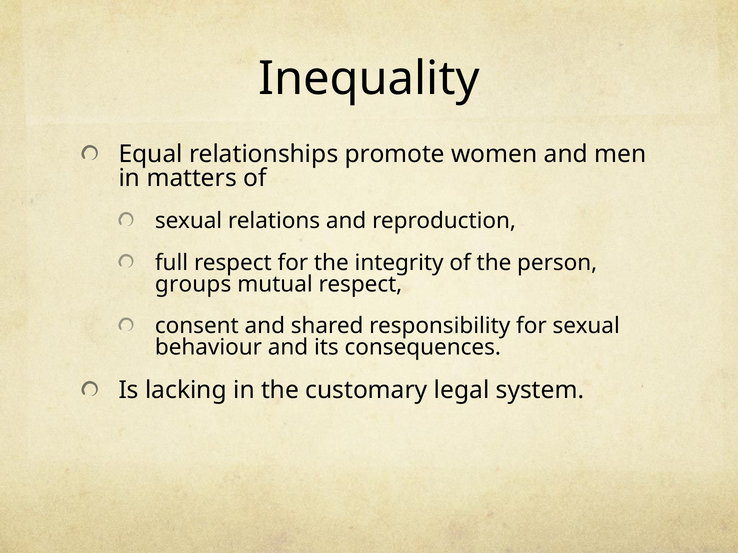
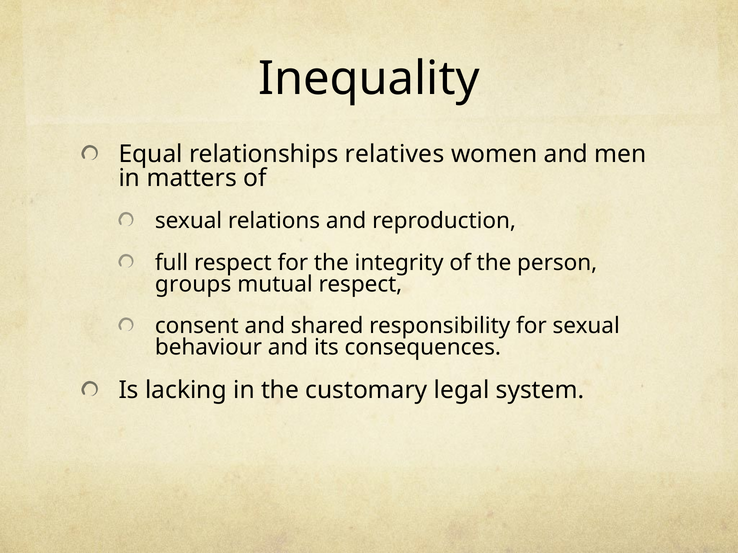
promote: promote -> relatives (395, 155)
